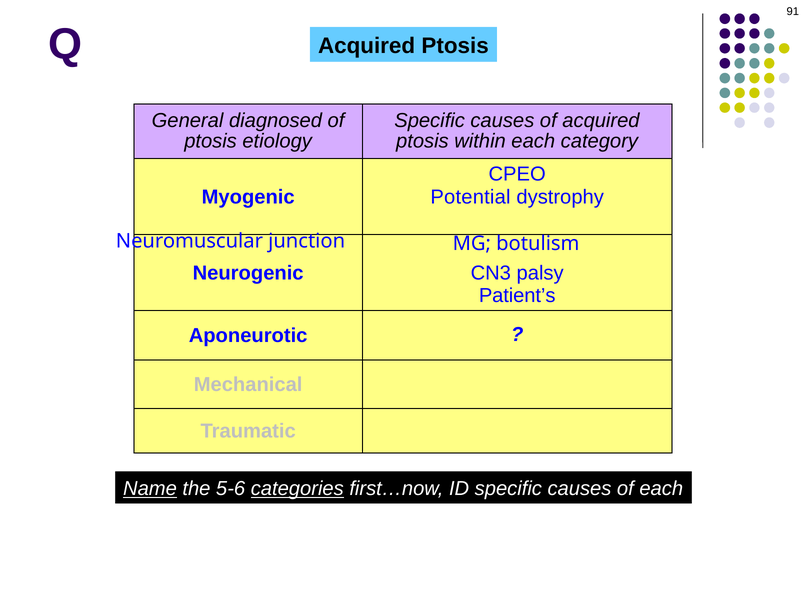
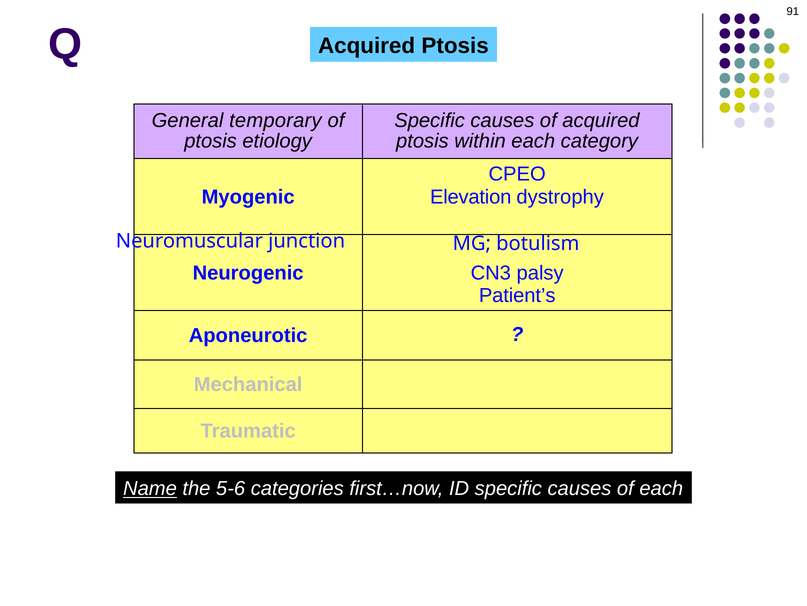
diagnosed: diagnosed -> temporary (275, 120)
Potential: Potential -> Elevation (471, 197)
categories underline: present -> none (297, 488)
